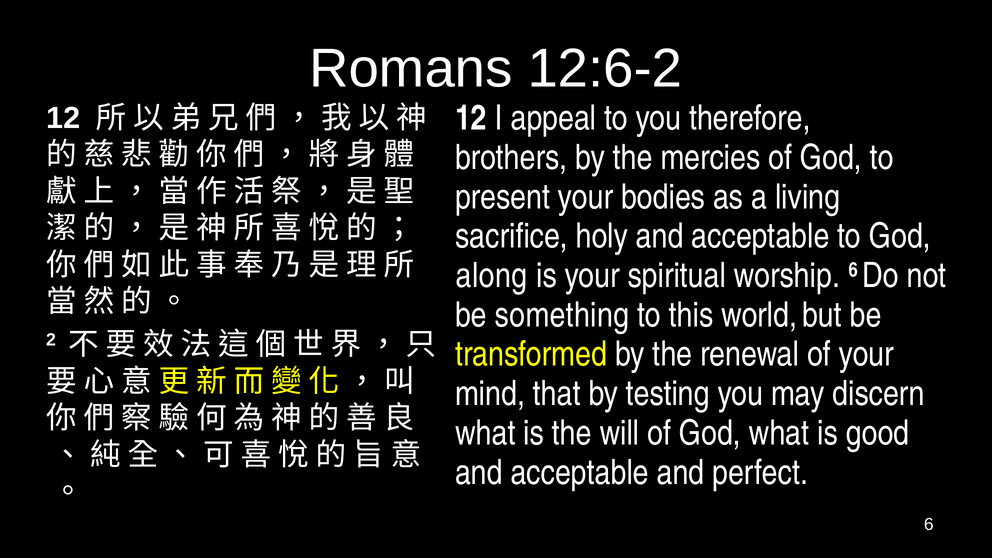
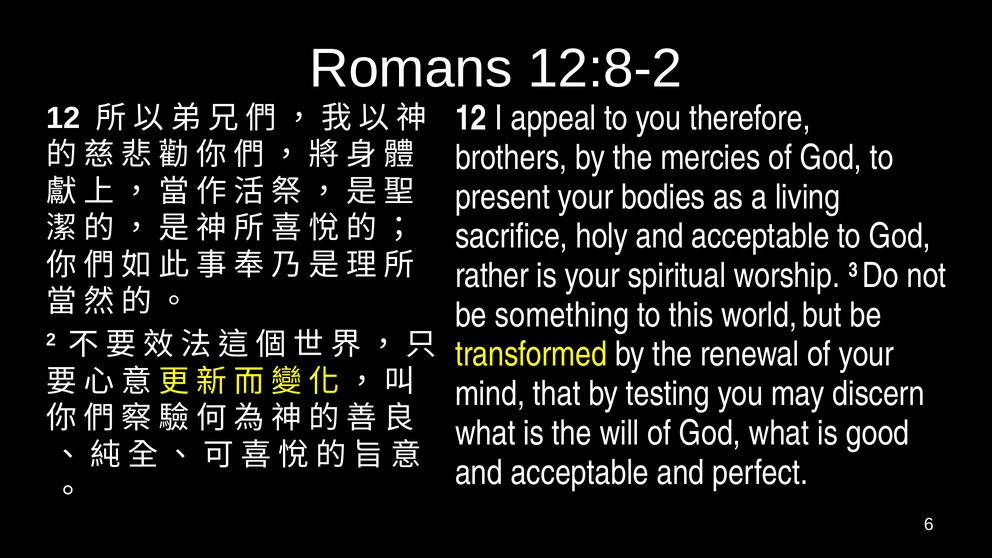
12:6-2: 12:6-2 -> 12:8-2 (605, 69)
along: along -> rather (492, 276)
worship 6: 6 -> 3 (853, 270)
